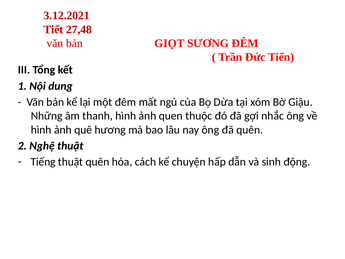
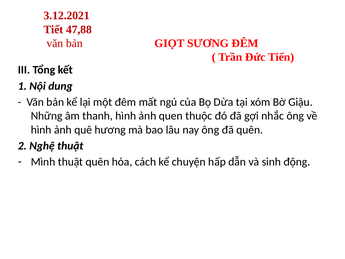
27,48: 27,48 -> 47,88 (79, 29)
Tiếng: Tiếng -> Mình (43, 162)
